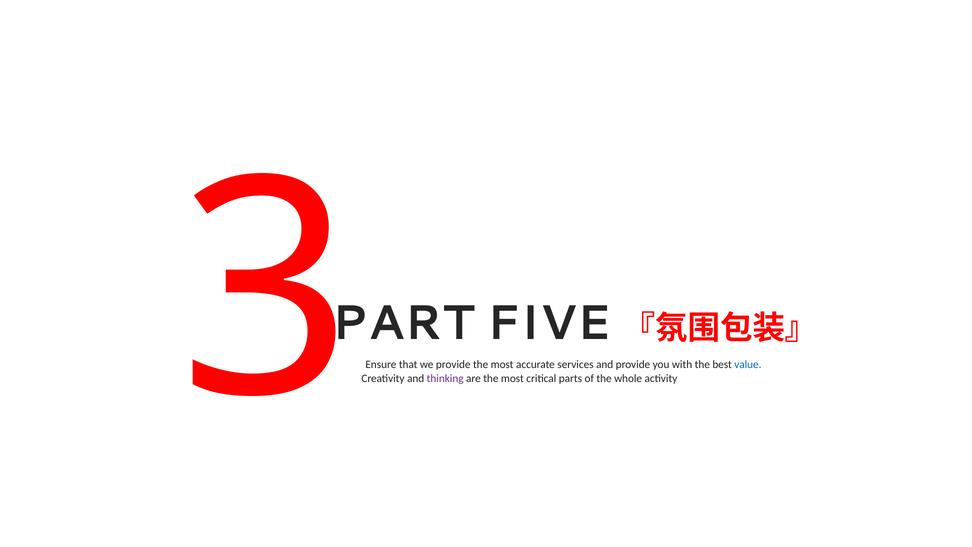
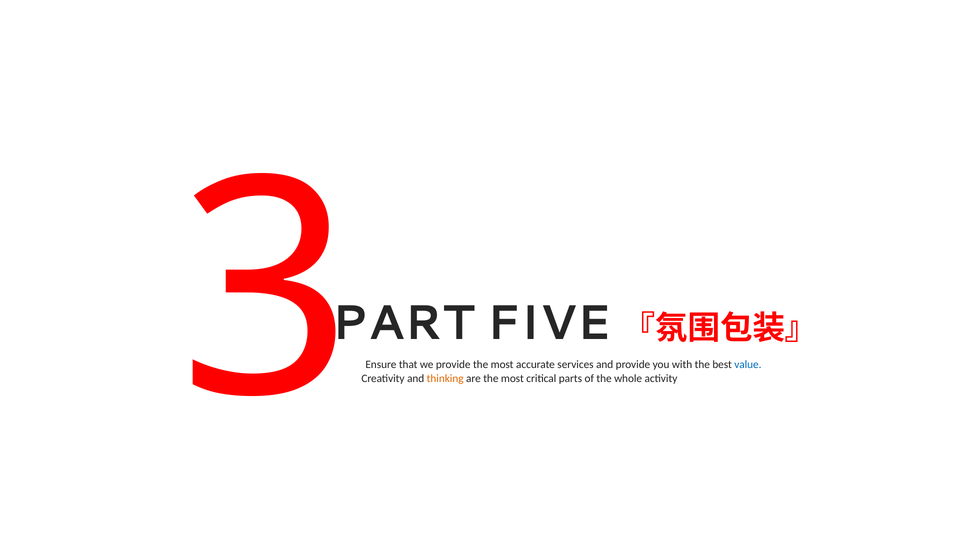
thinking colour: purple -> orange (445, 378)
